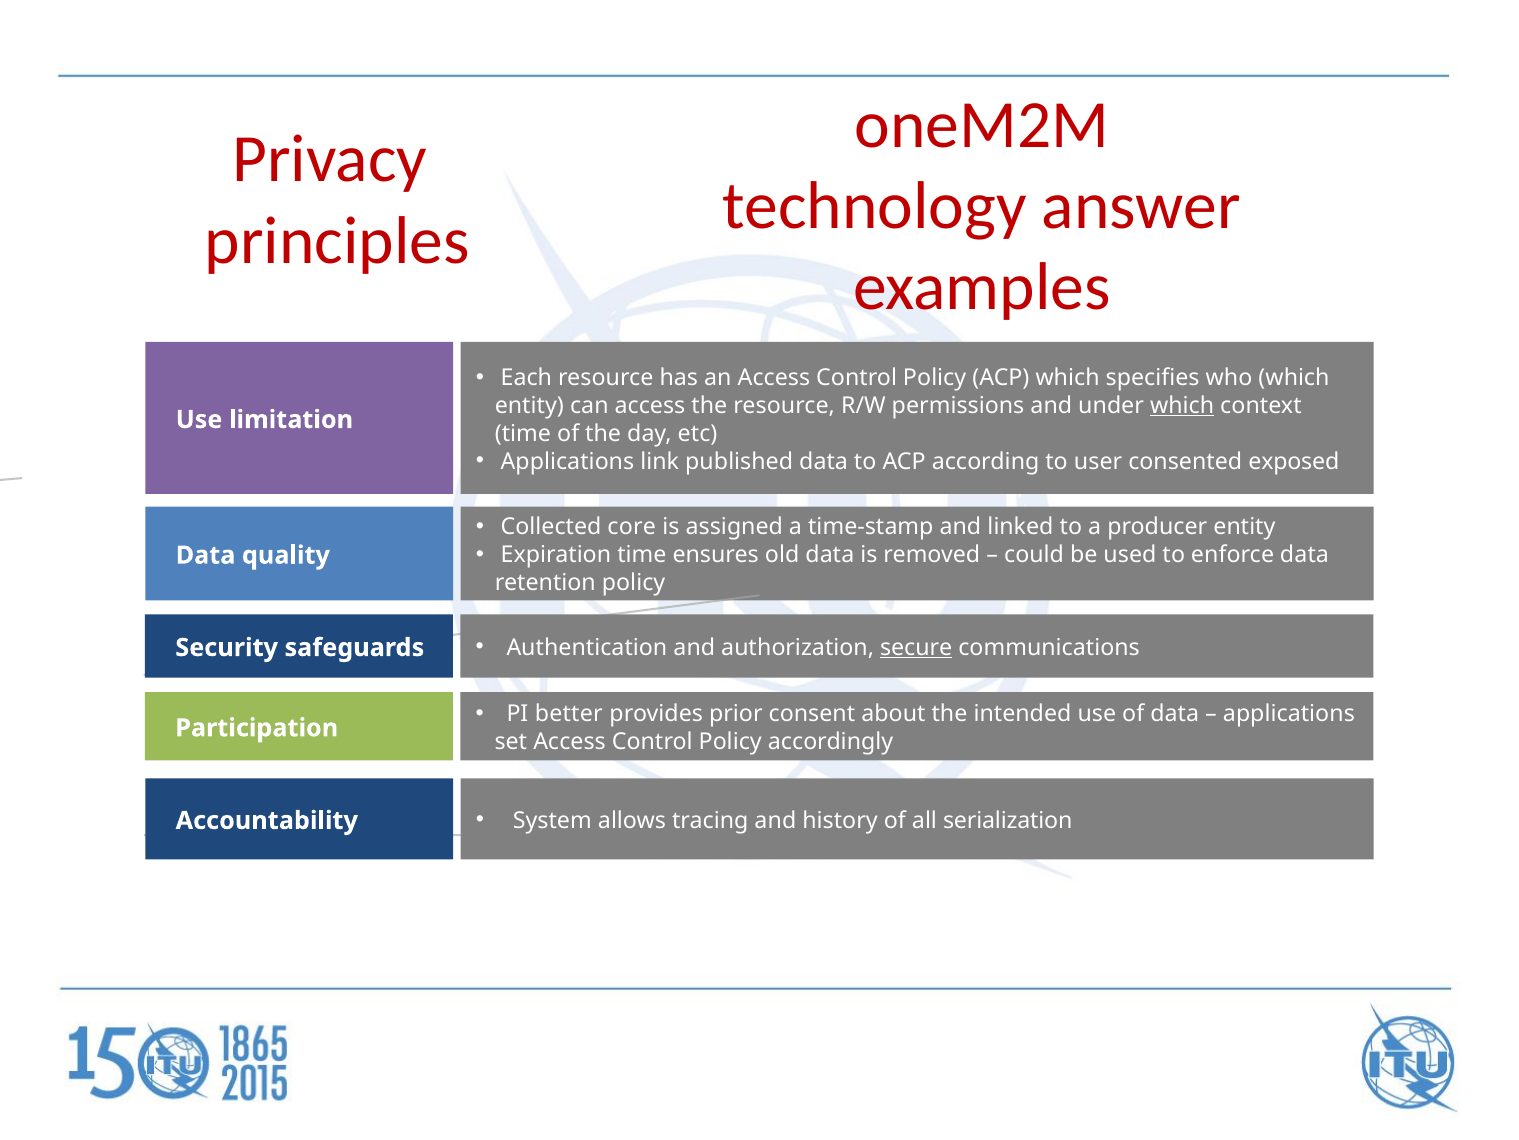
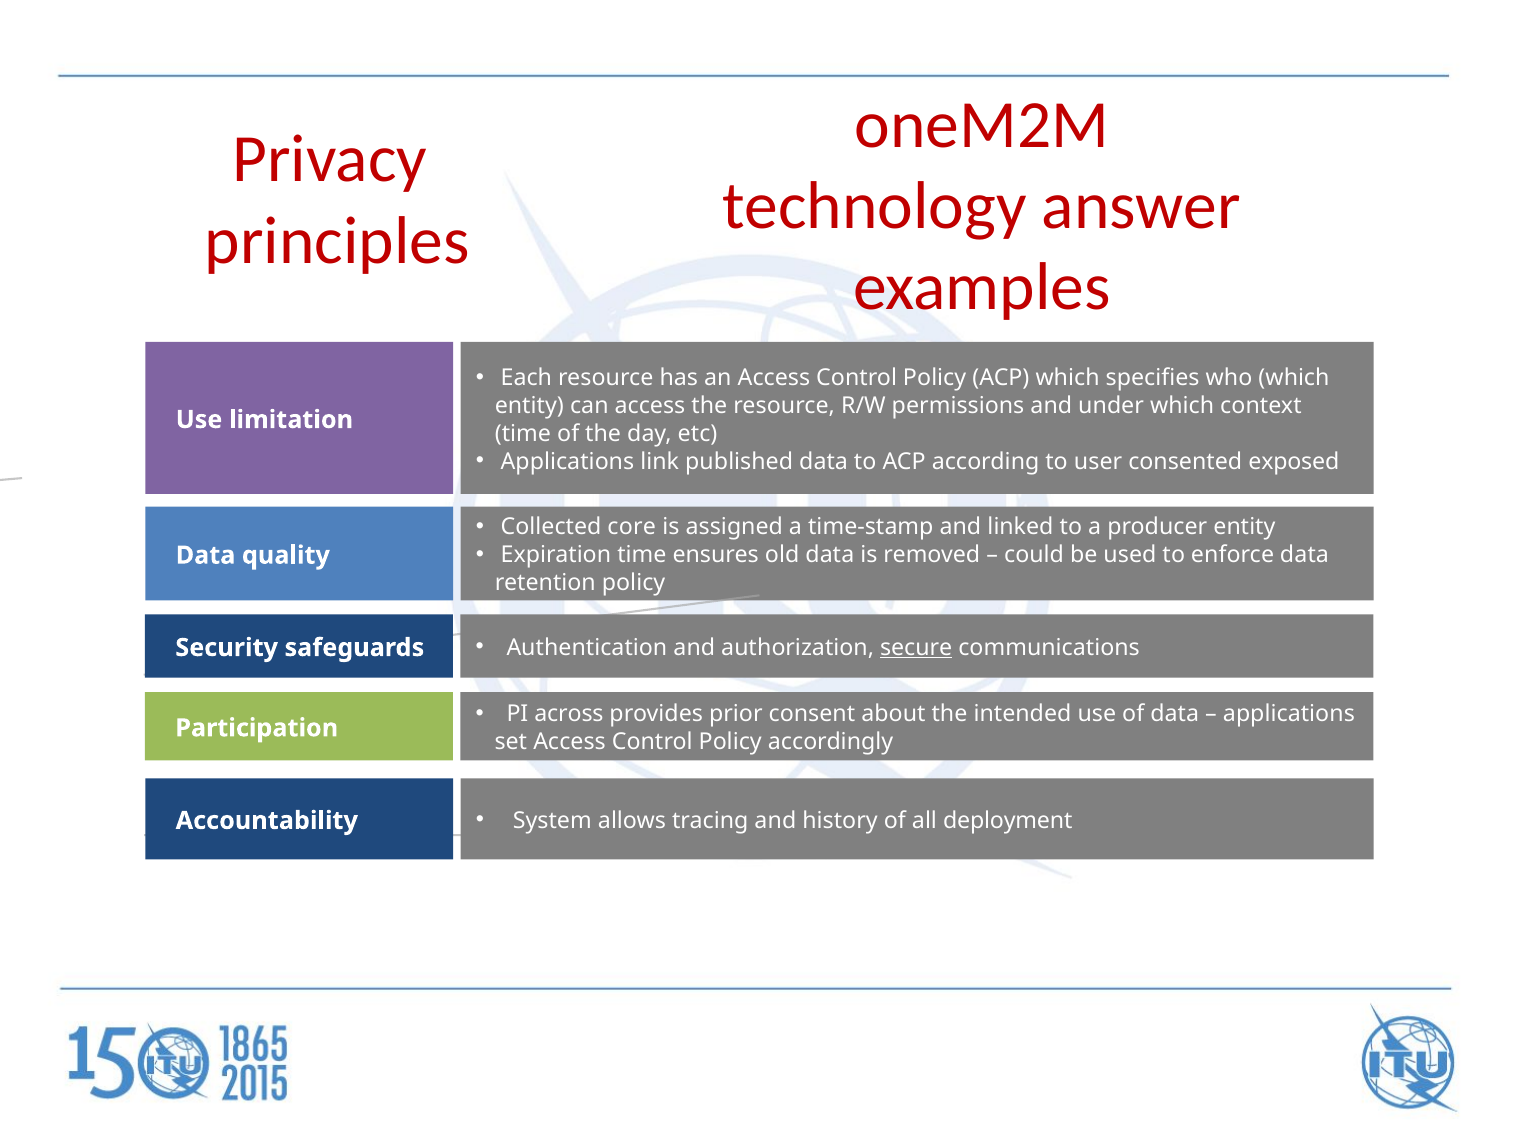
which underline: present -> none (1182, 405)
better: better -> across (569, 713)
serialization: serialization -> deployment (1008, 820)
